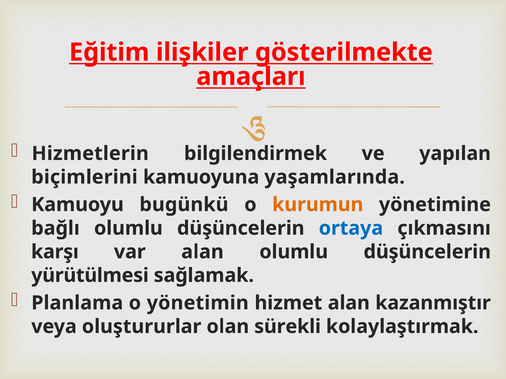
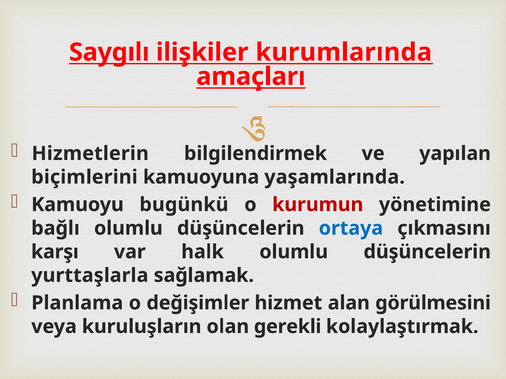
Eğitim: Eğitim -> Saygılı (109, 52)
gösterilmekte: gösterilmekte -> kurumlarında (344, 52)
kurumun colour: orange -> red (318, 205)
var alan: alan -> halk (202, 252)
yürütülmesi: yürütülmesi -> yurttaşlarla (90, 276)
yönetimin: yönetimin -> değişimler (198, 303)
kazanmıştır: kazanmıştır -> görülmesini (433, 303)
oluştururlar: oluştururlar -> kuruluşların (142, 327)
sürekli: sürekli -> gerekli (288, 327)
